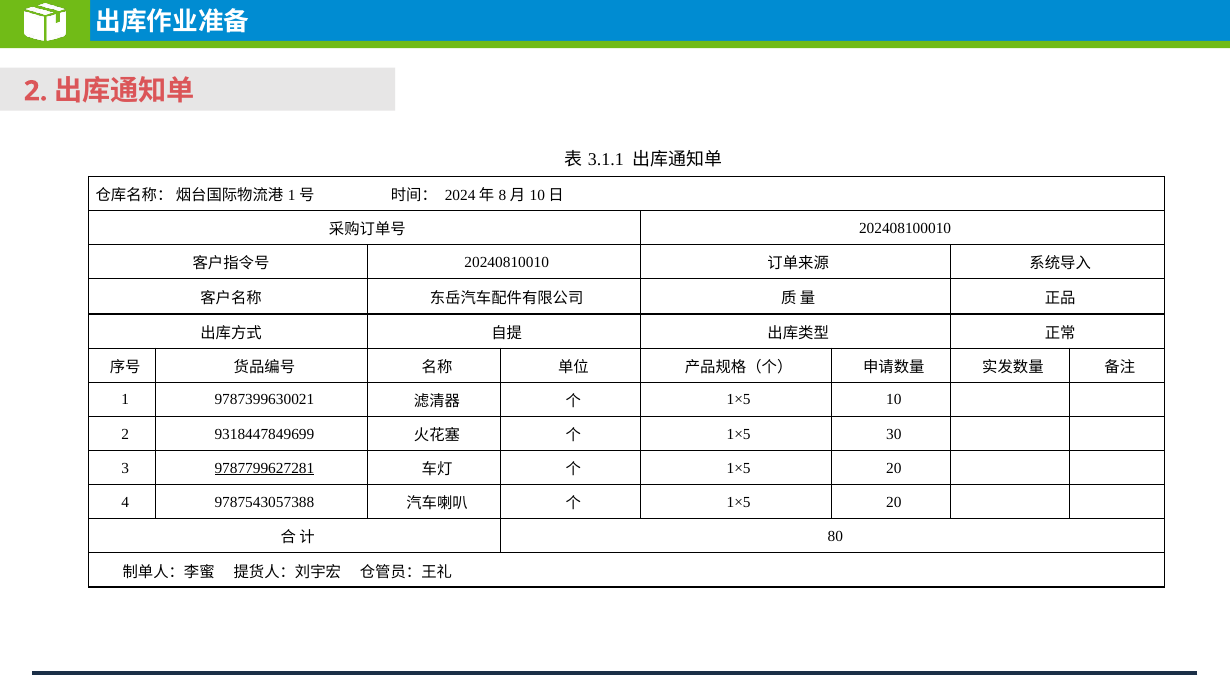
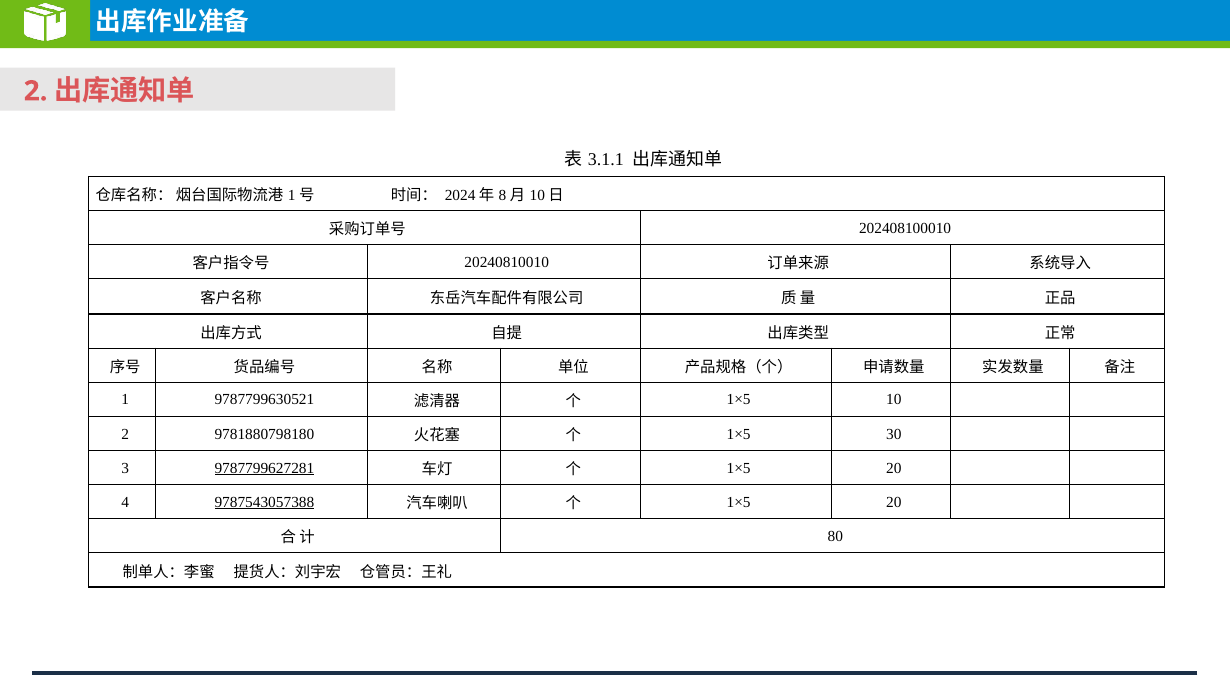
9787399630021: 9787399630021 -> 9787799630521 (264, 400)
9318447849699: 9318447849699 -> 9781880798180 (264, 434)
9787543057388 underline: none -> present (264, 502)
